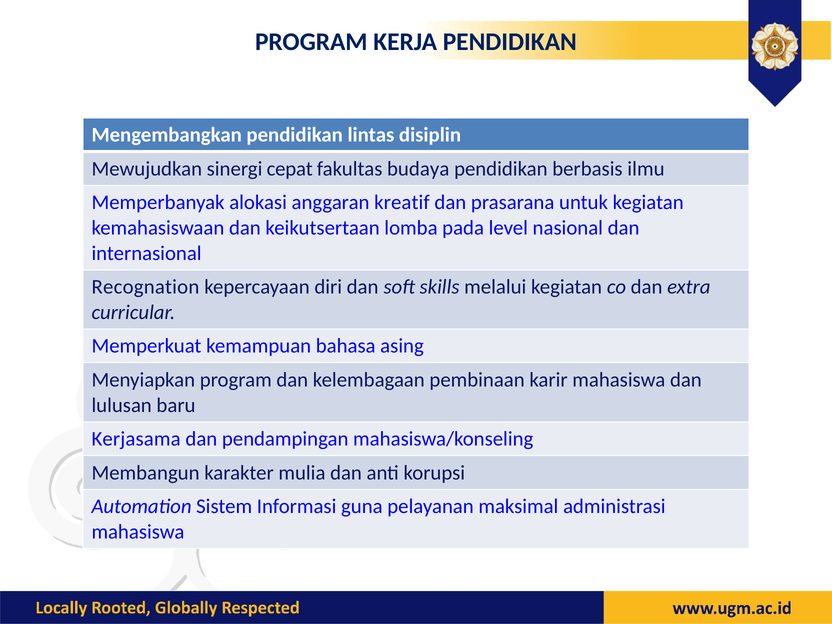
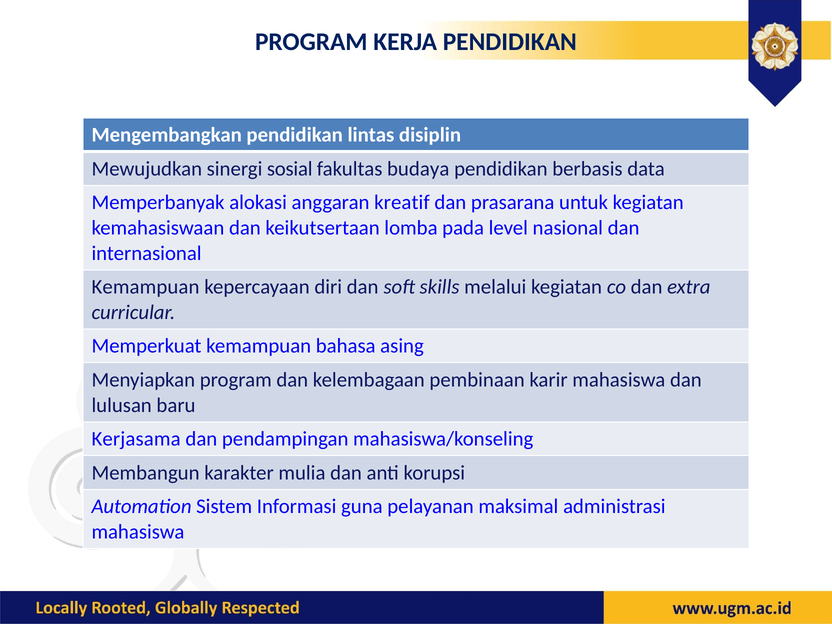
cepat: cepat -> sosial (290, 169)
ilmu: ilmu -> data (646, 169)
Recognation: Recognation -> Kemampuan (146, 287)
